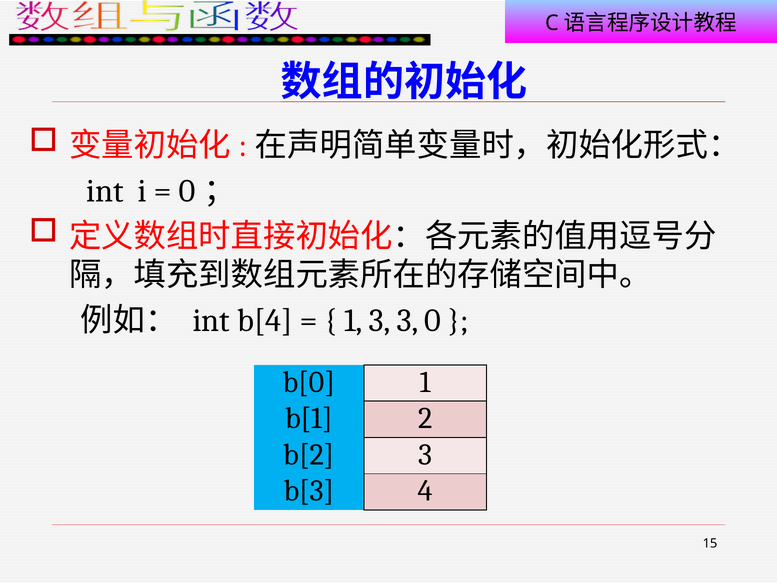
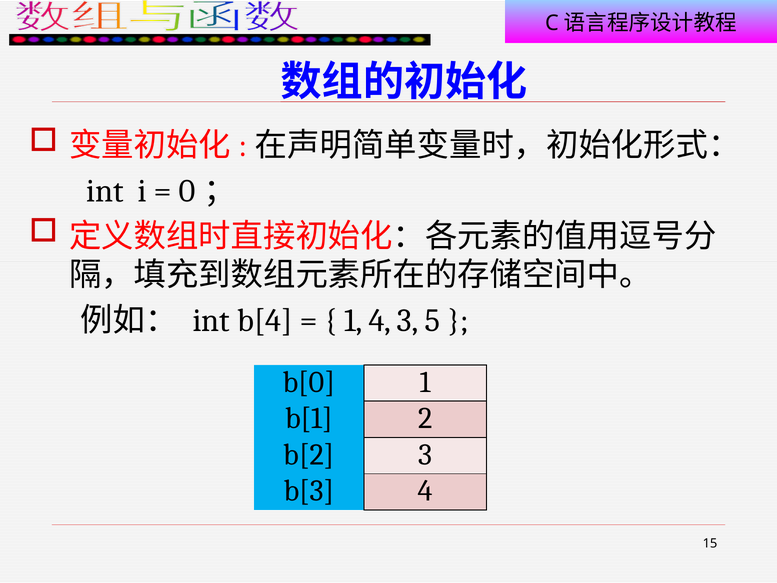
1 3: 3 -> 4 (380, 320)
0: 0 -> 5 (432, 320)
